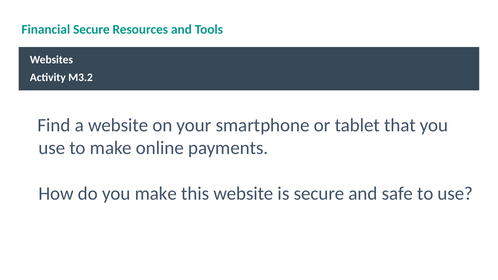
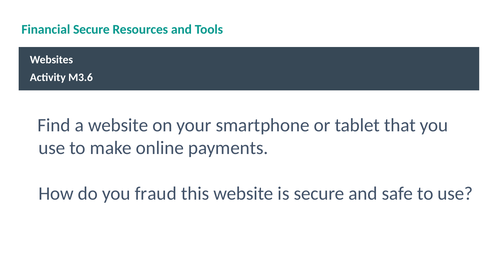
M3.2: M3.2 -> M3.6 (81, 77)
you make: make -> fraud (156, 194)
